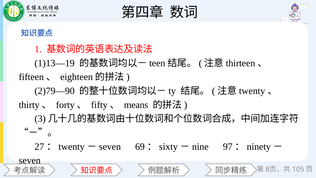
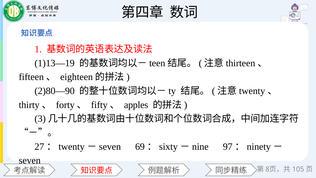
2)79—90: 2)79—90 -> 2)80—90 (55, 91)
means: means -> apples (136, 105)
